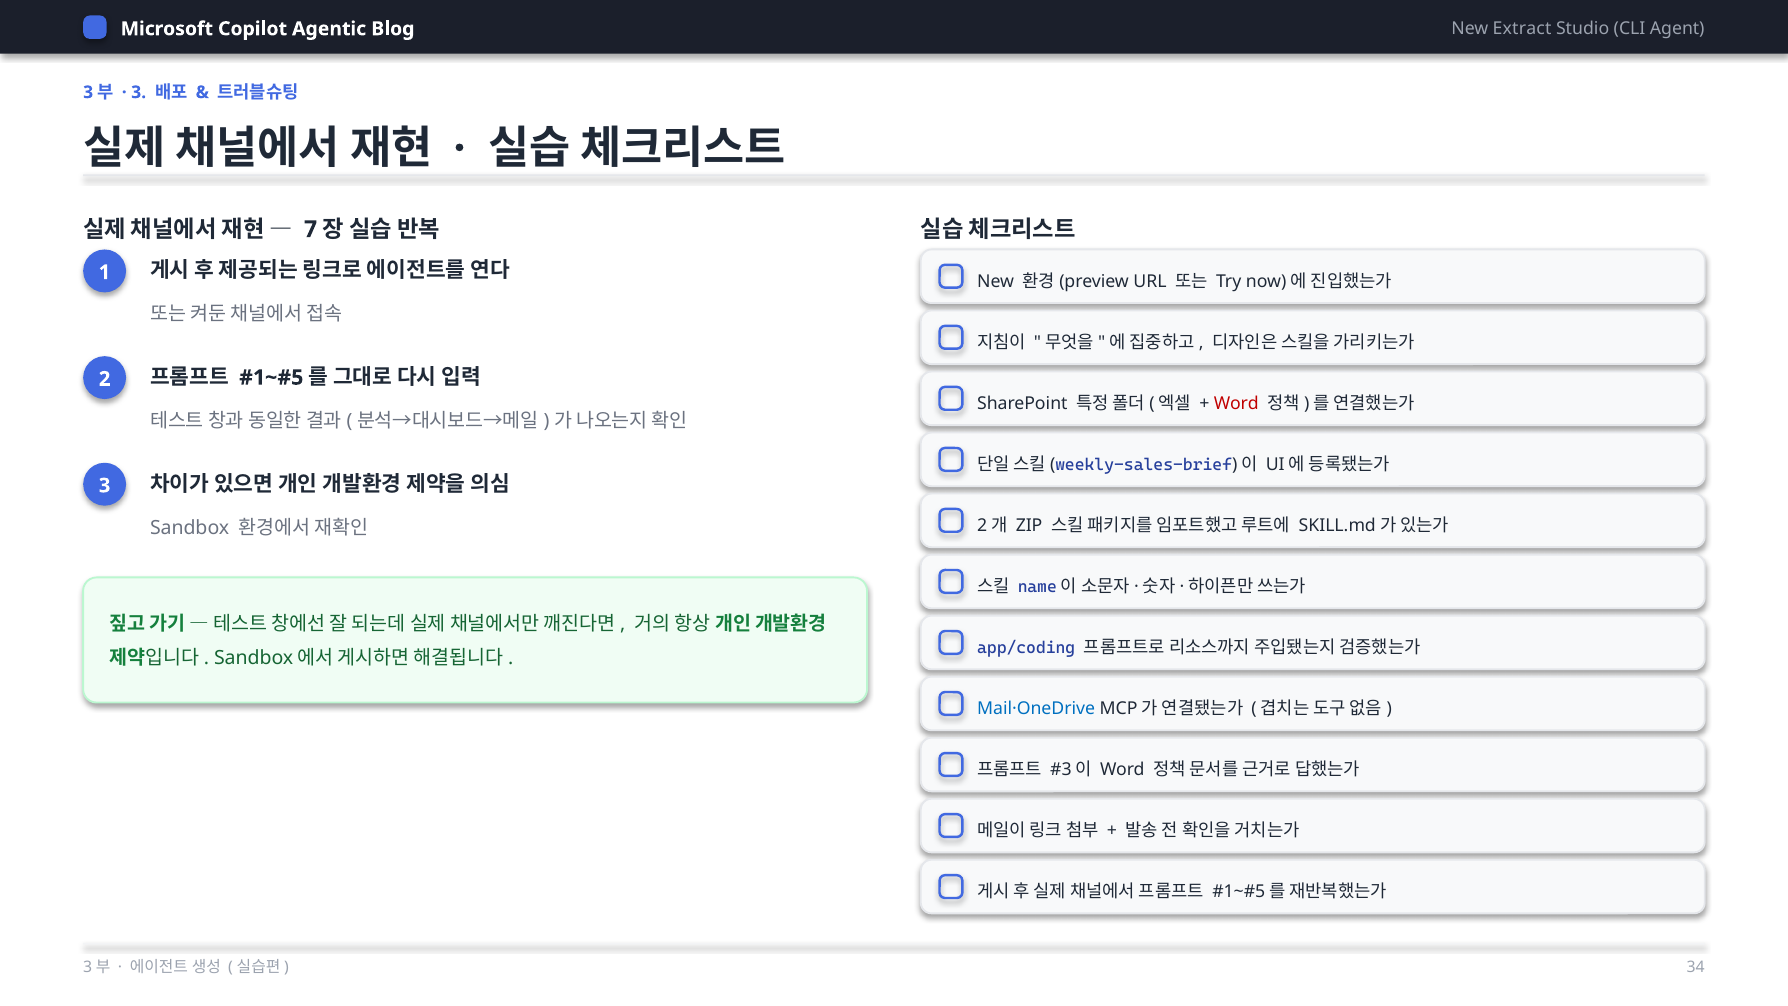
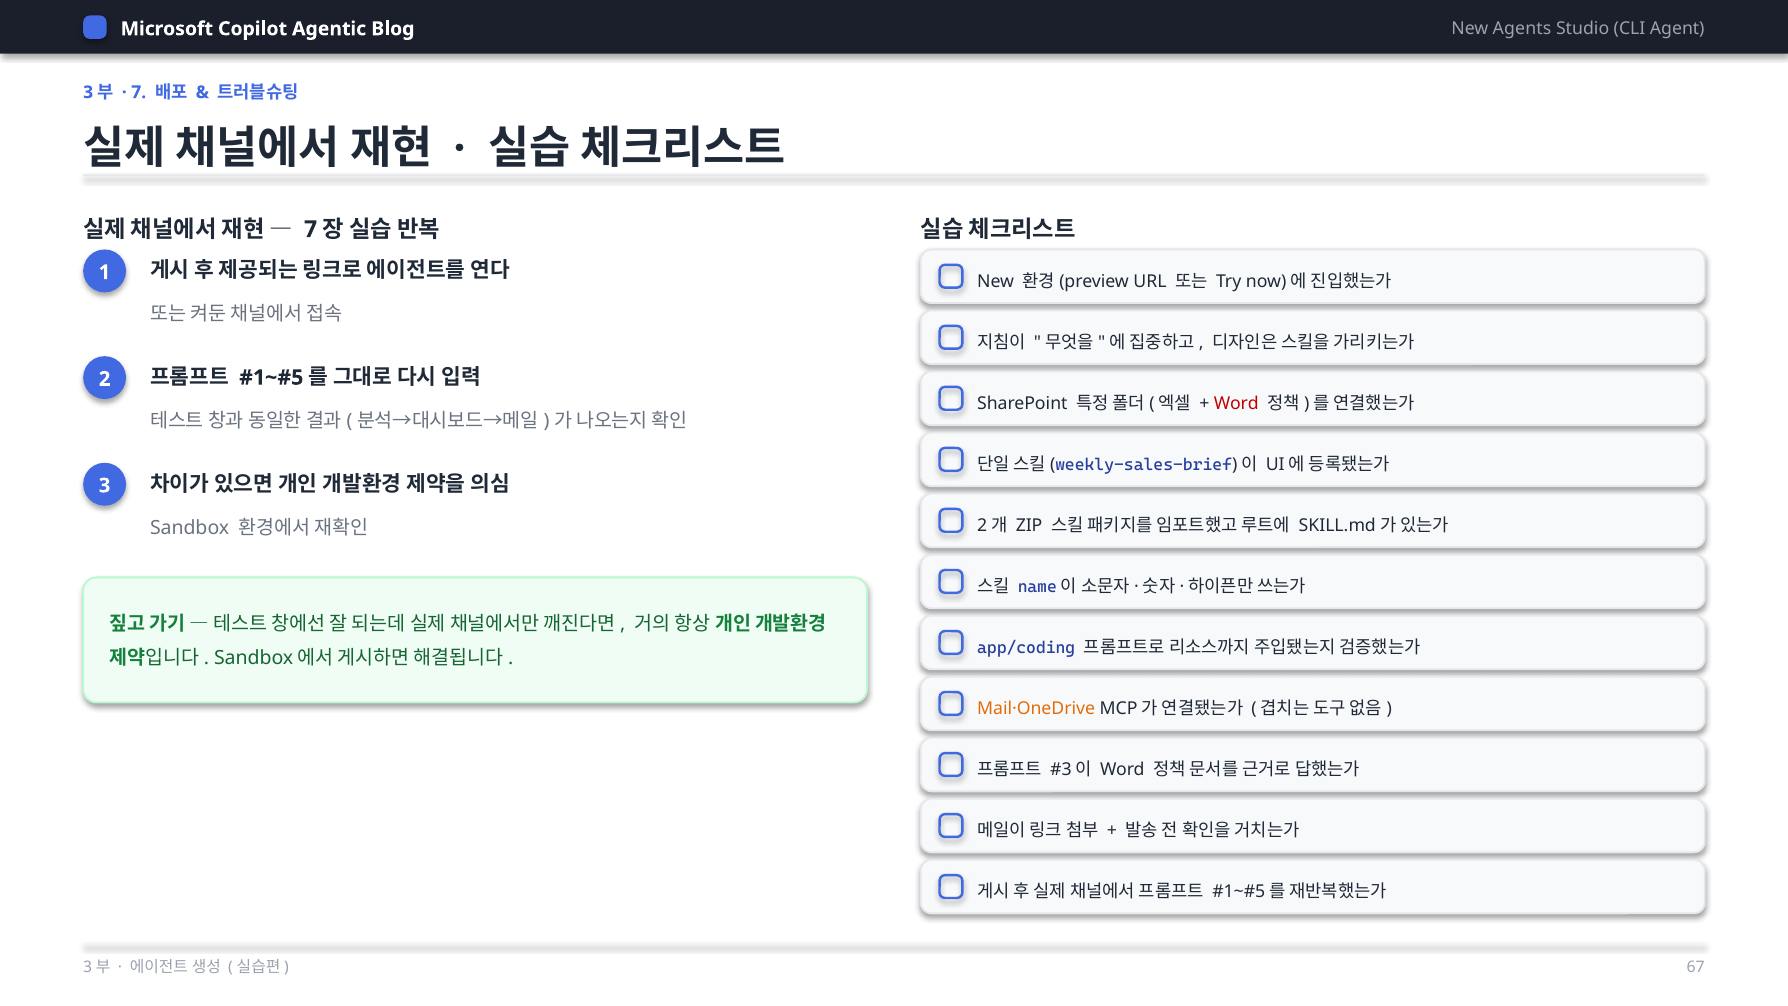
Extract: Extract -> Agents (1522, 29)
3: 3 -> 7 (139, 92)
Mail·OneDrive colour: blue -> orange (1036, 709)
34: 34 -> 67 (1696, 967)
